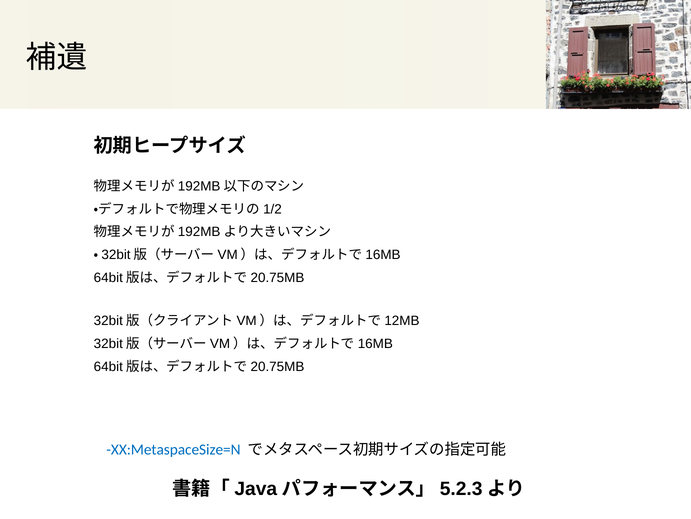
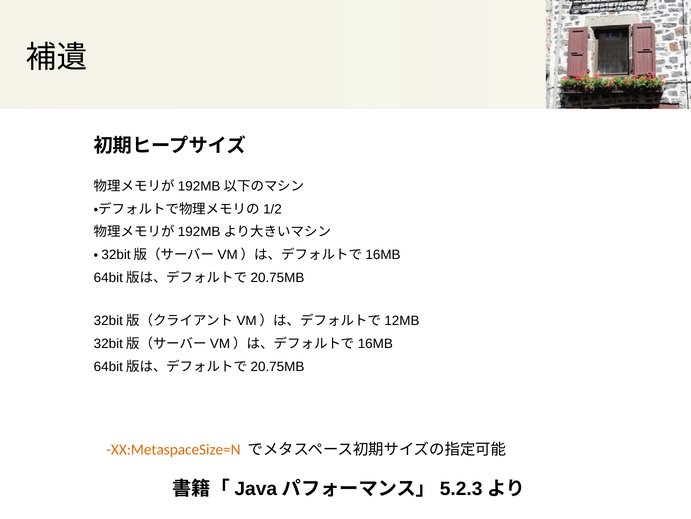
XX:MetaspaceSize=N colour: blue -> orange (173, 449)
